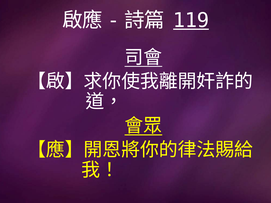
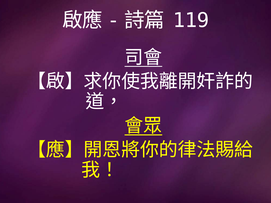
119 underline: present -> none (191, 20)
